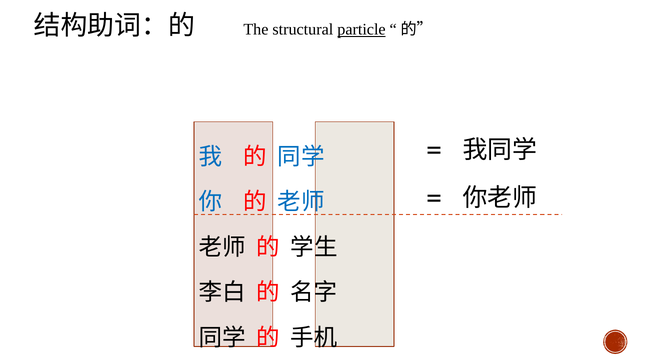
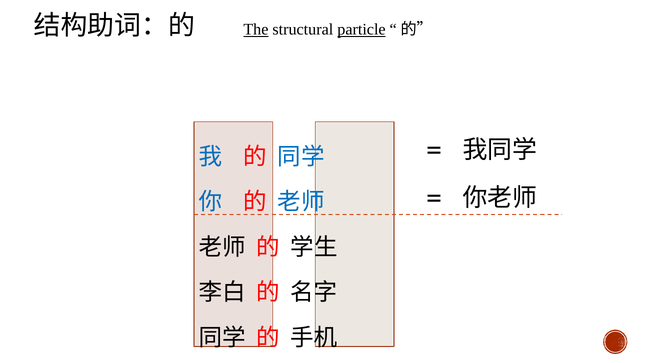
The underline: none -> present (256, 30)
